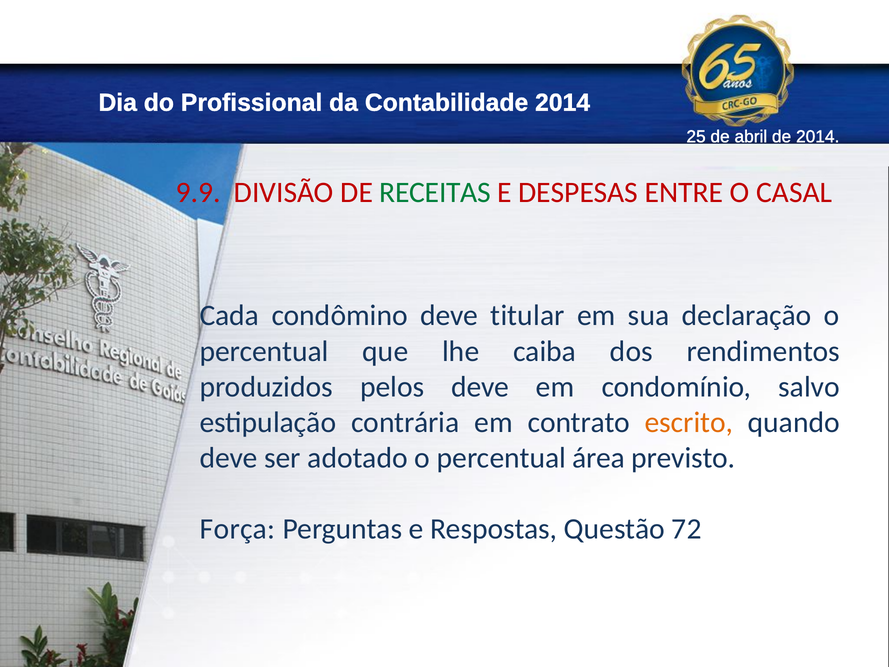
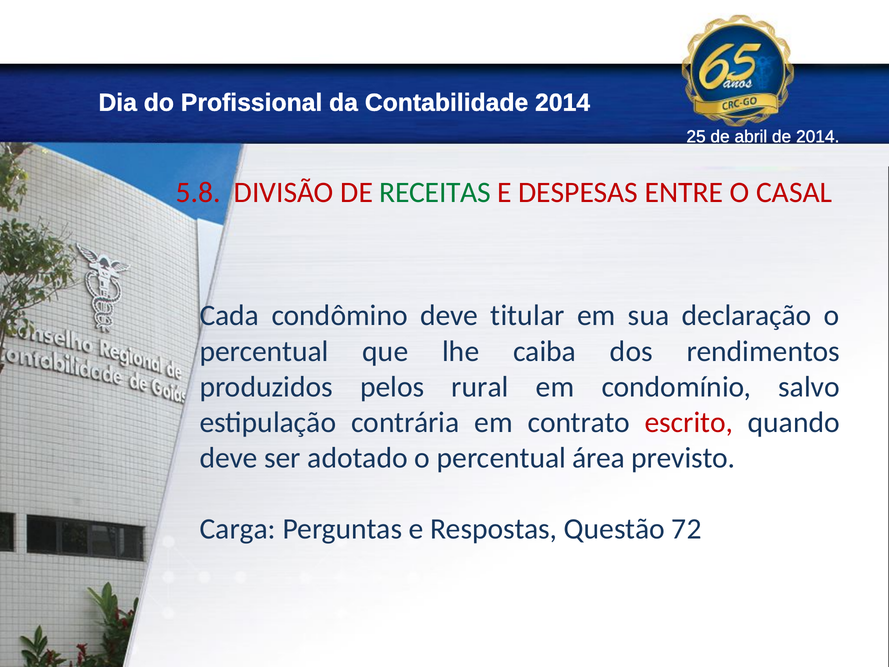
9.9: 9.9 -> 5.8 (198, 192)
pelos deve: deve -> rural (480, 387)
escrito colour: orange -> red (689, 422)
Força: Força -> Carga (238, 529)
